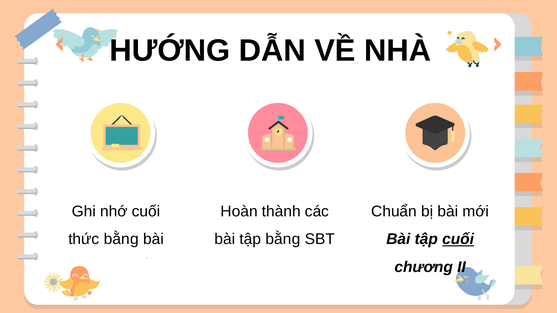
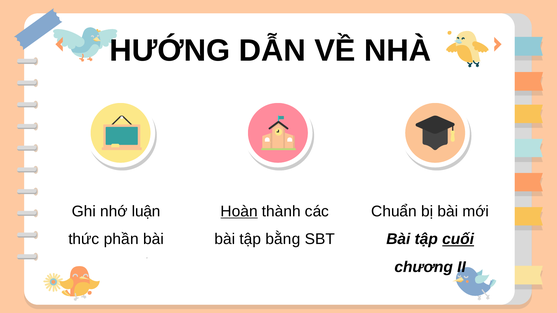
nhớ cuối: cuối -> luận (146, 212)
Hoàn underline: none -> present (239, 212)
thức bằng: bằng -> phần (121, 239)
